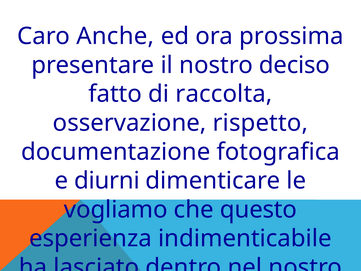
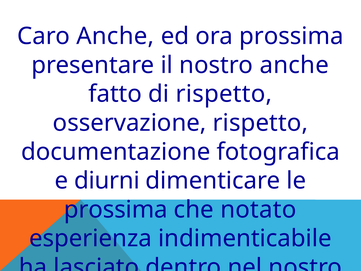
nostro deciso: deciso -> anche (294, 65)
di raccolta: raccolta -> rispetto (224, 94)
vogliamo: vogliamo -> prossima (116, 209)
questo: questo -> notato (258, 209)
